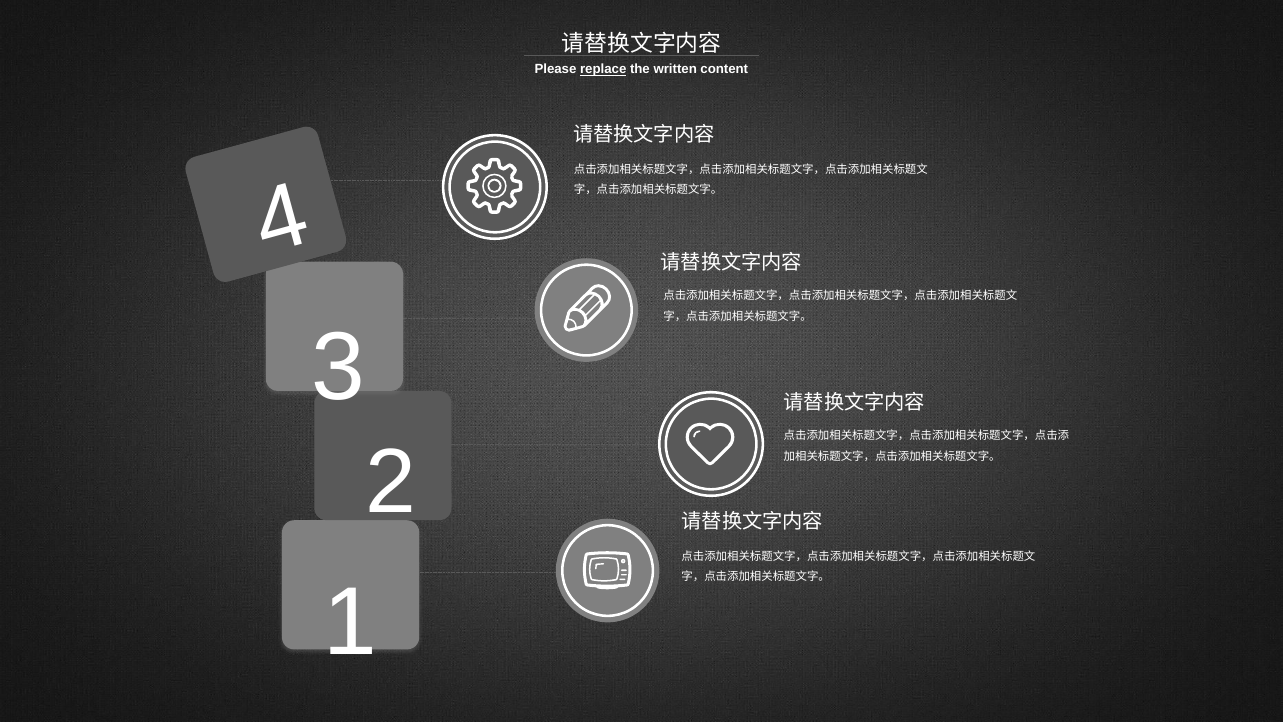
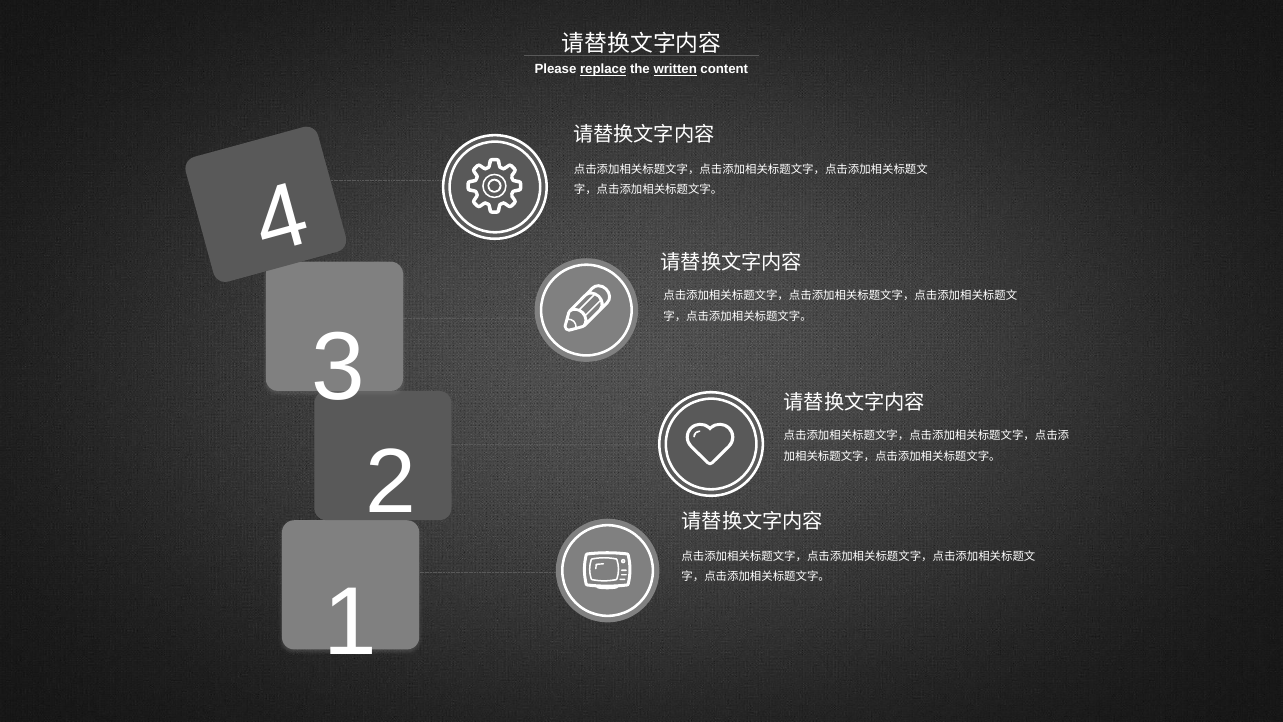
written underline: none -> present (675, 69)
